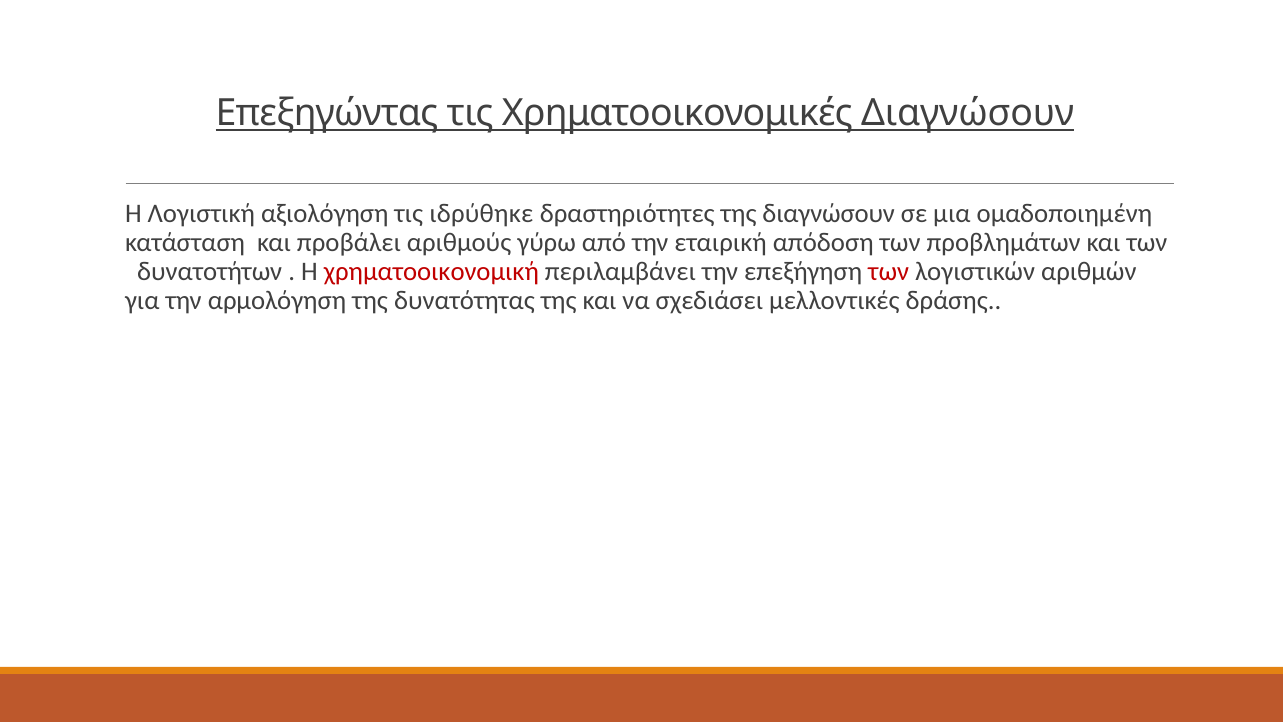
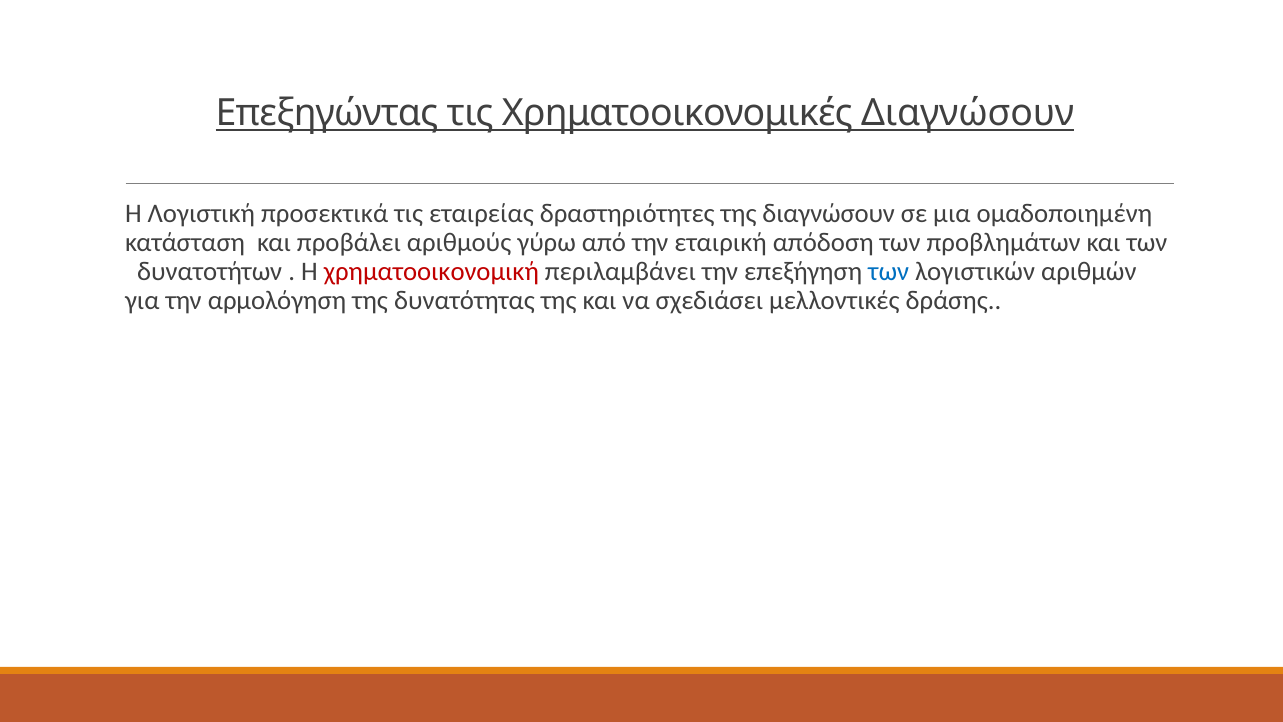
αξιολόγηση: αξιολόγηση -> προσεκτικά (325, 213)
ιδρύθηκε: ιδρύθηκε -> εταιρείας (481, 213)
των colour: red -> blue (889, 271)
